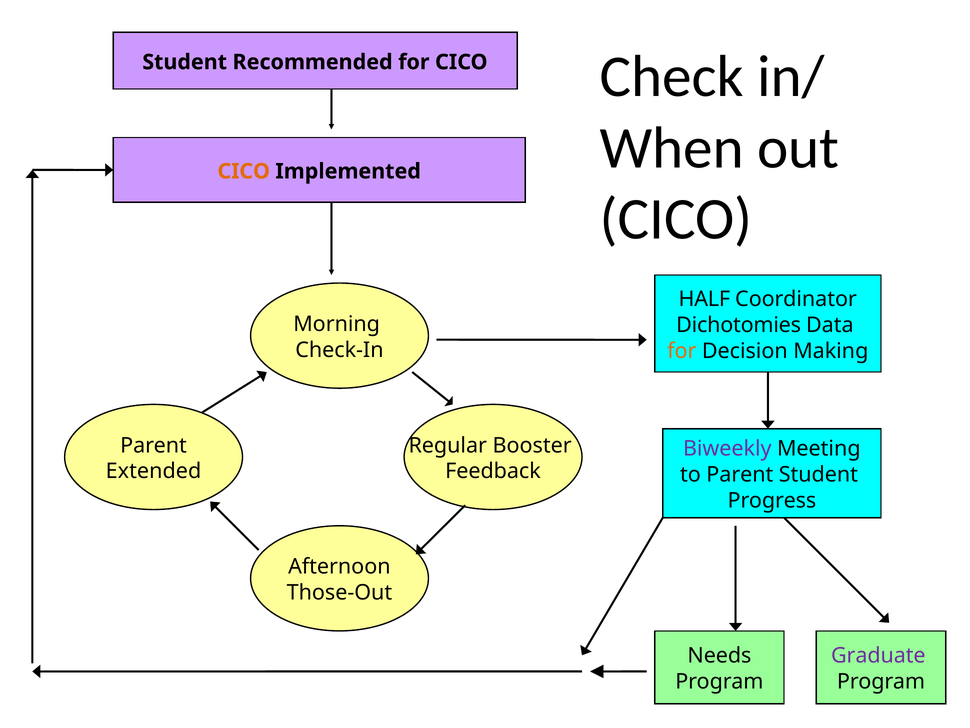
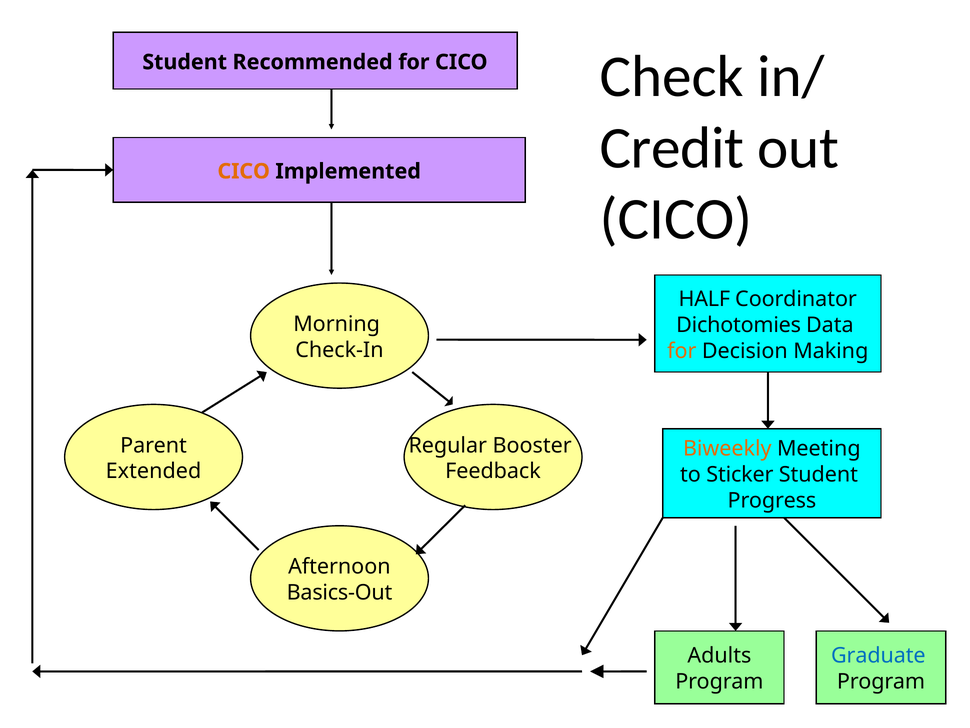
When: When -> Credit (672, 148)
Biweekly colour: purple -> orange (727, 448)
to Parent: Parent -> Sticker (740, 474)
Those-Out: Those-Out -> Basics-Out (340, 592)
Needs: Needs -> Adults (719, 655)
Graduate colour: purple -> blue (878, 655)
